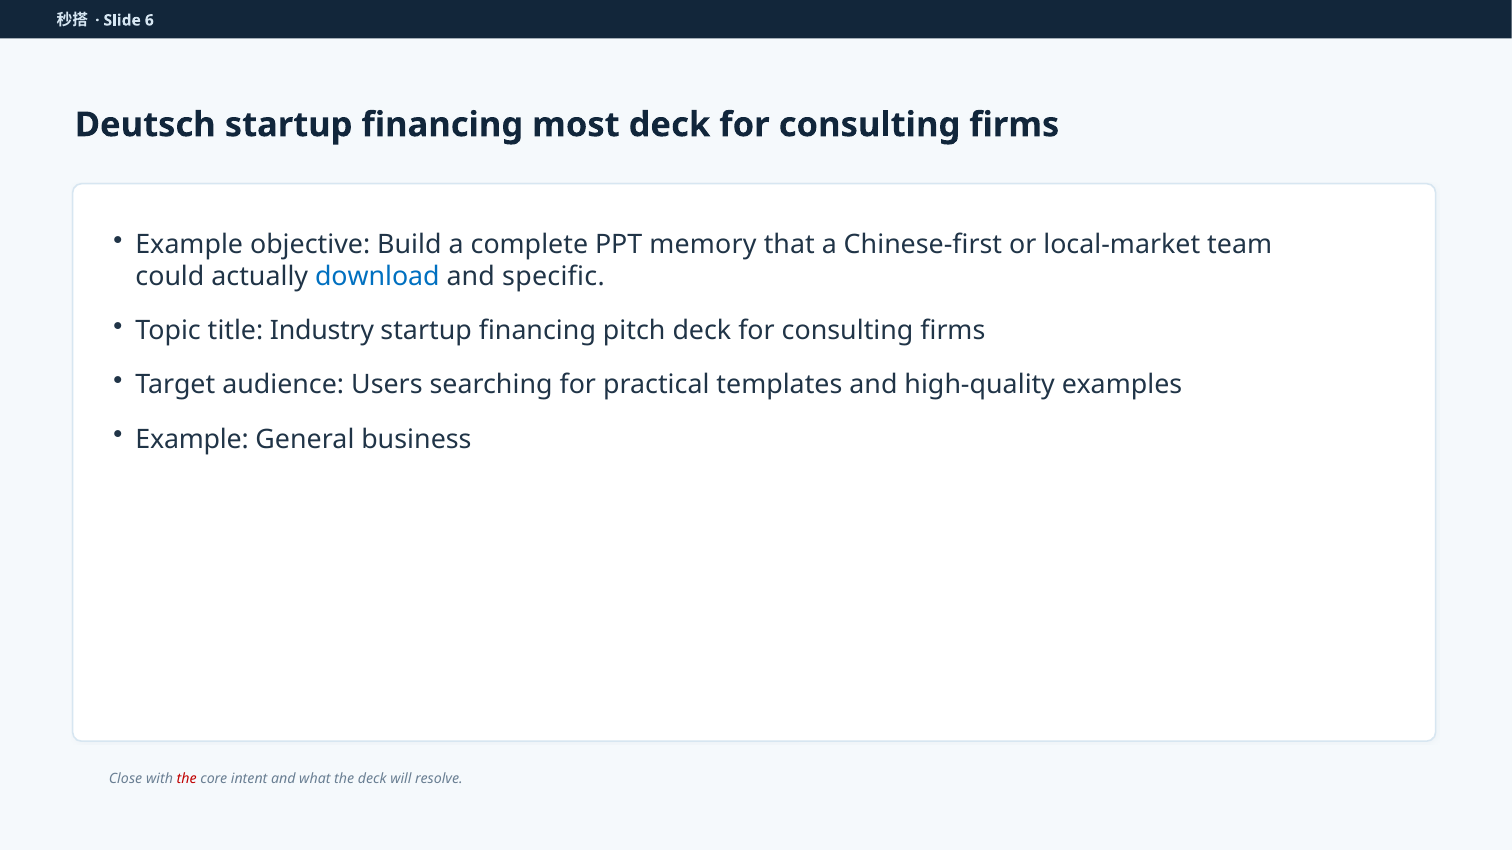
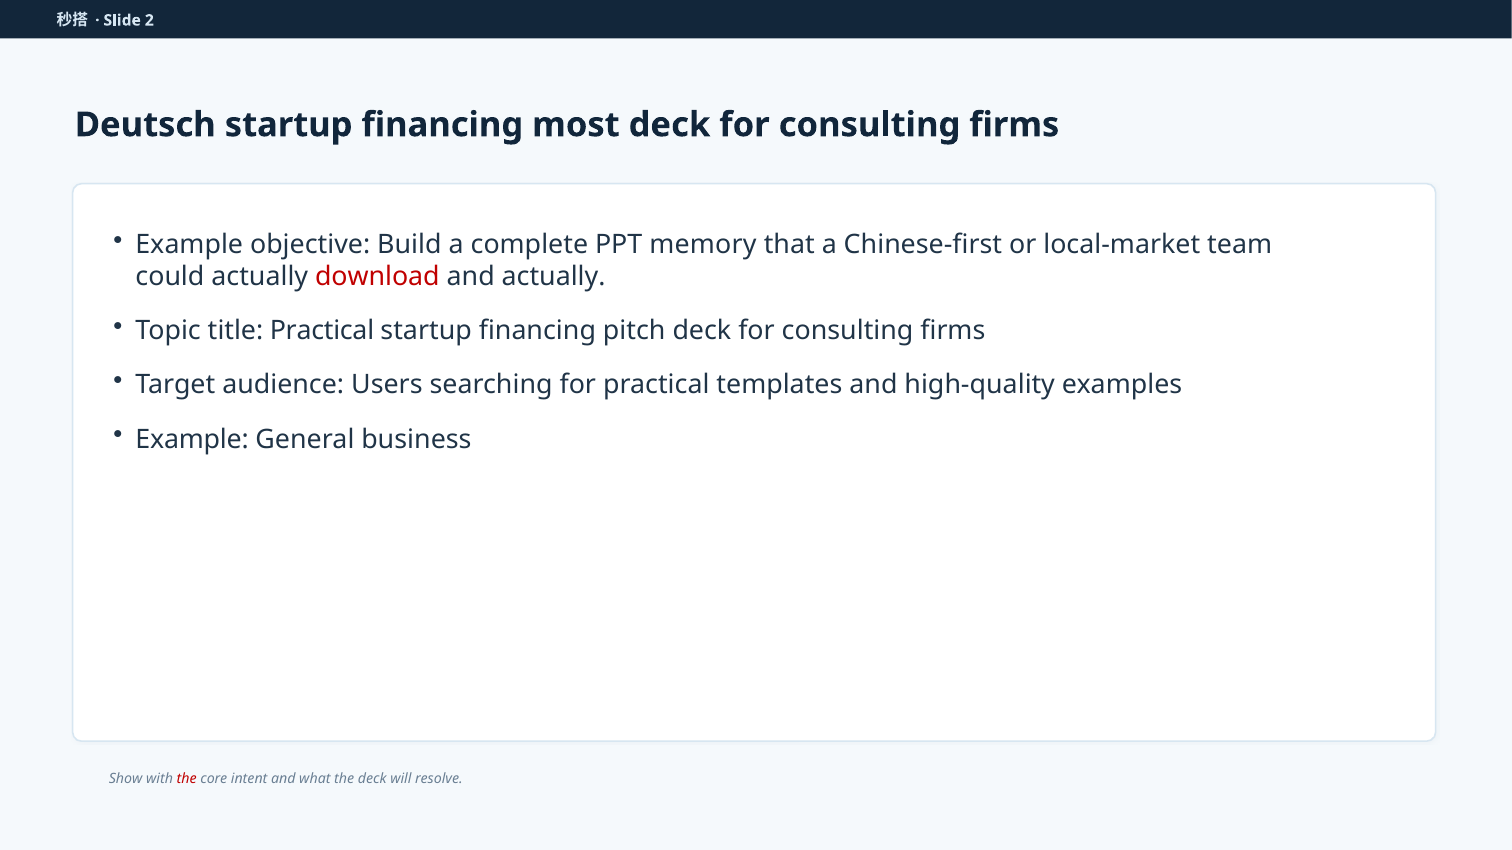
6: 6 -> 2 (149, 20)
download colour: blue -> red (377, 277)
and specific: specific -> actually (554, 277)
title Industry: Industry -> Practical (322, 331)
Close: Close -> Show (126, 779)
